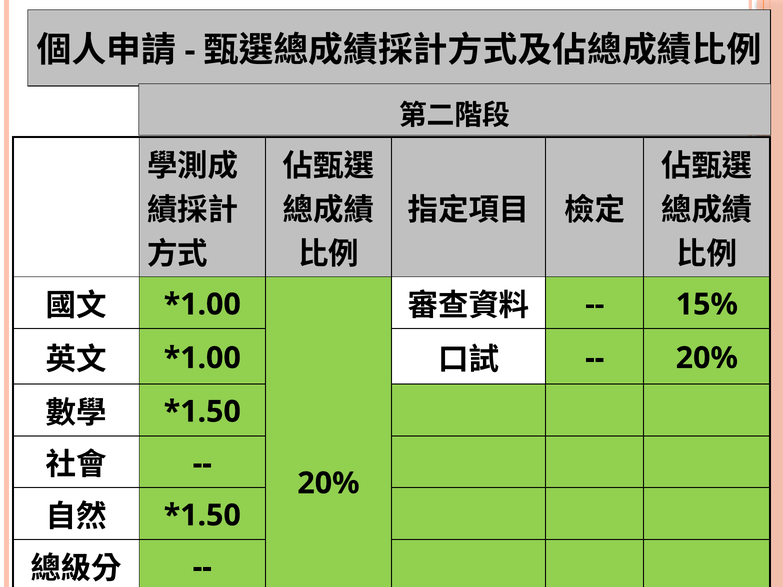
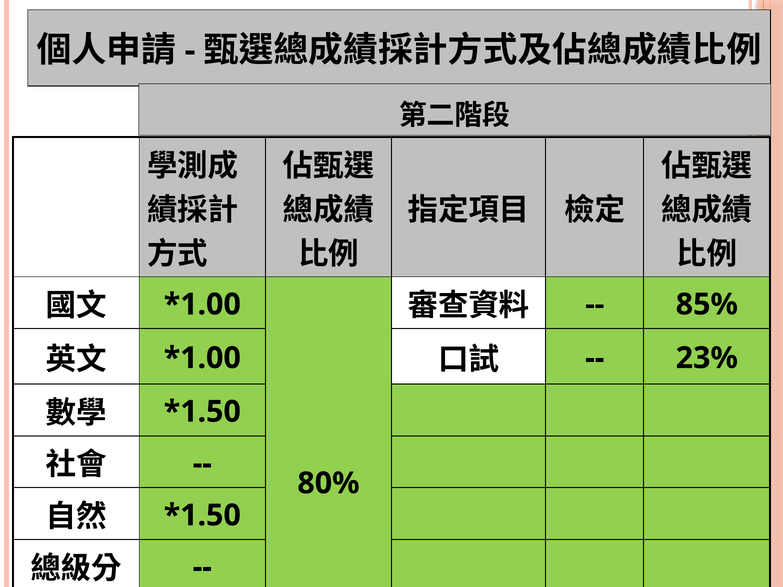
15%: 15% -> 85% (707, 305)
20%: 20% -> 23% (707, 358)
20%: 20% -> 80% (328, 483)
